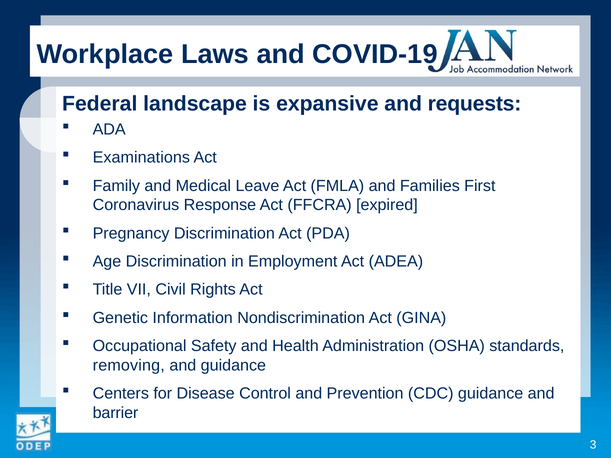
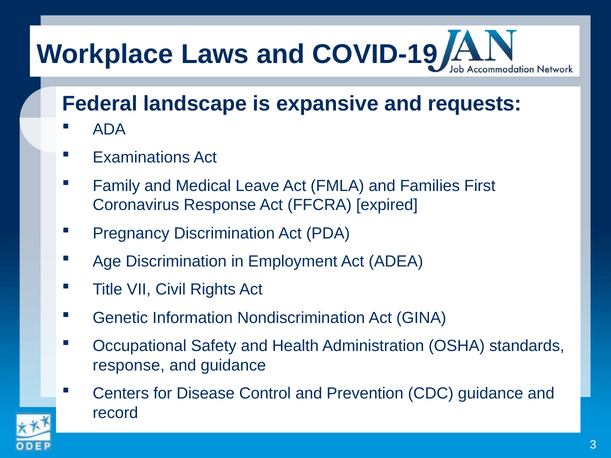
removing: removing -> response (129, 365)
barrier: barrier -> record (115, 413)
